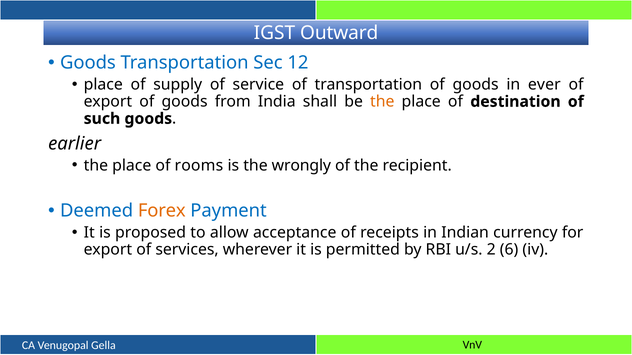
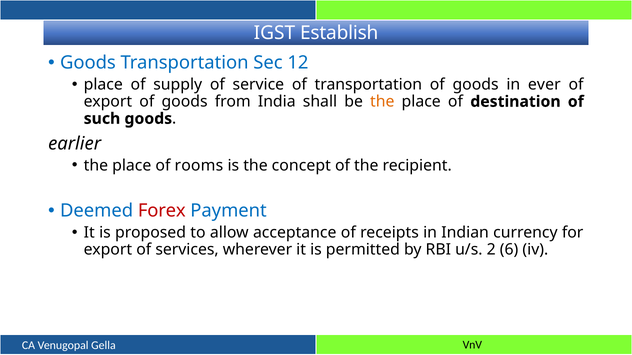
Outward: Outward -> Establish (339, 33)
wrongly: wrongly -> concept (301, 166)
Forex colour: orange -> red (162, 211)
